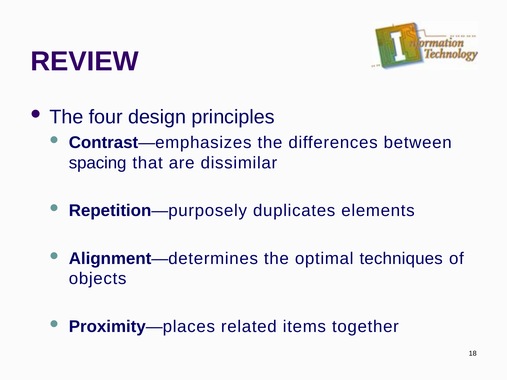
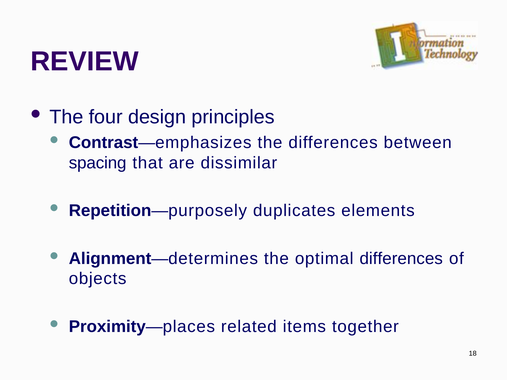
optimal techniques: techniques -> differences (401, 259)
